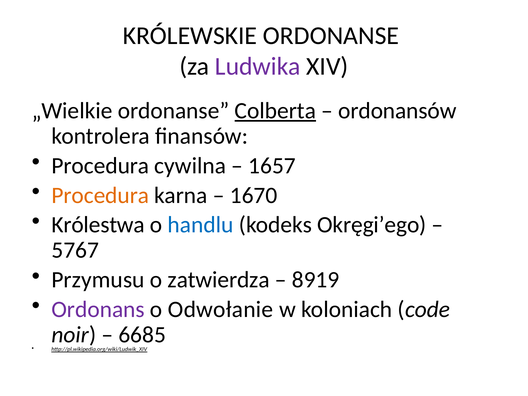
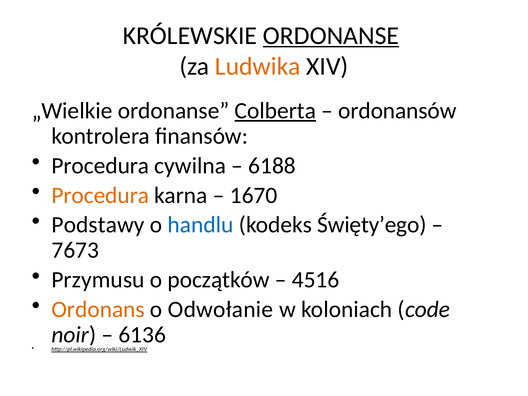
ORDONANSE underline: none -> present (331, 36)
Ludwika colour: purple -> orange (258, 66)
1657: 1657 -> 6188 (272, 166)
Królestwa: Królestwa -> Podstawy (98, 225)
Okręgi’ego: Okręgi’ego -> Święty’ego (372, 225)
5767: 5767 -> 7673 (75, 250)
zatwierdza: zatwierdza -> początków (219, 280)
8919: 8919 -> 4516 (316, 280)
Ordonans colour: purple -> orange (98, 309)
6685: 6685 -> 6136 (142, 335)
